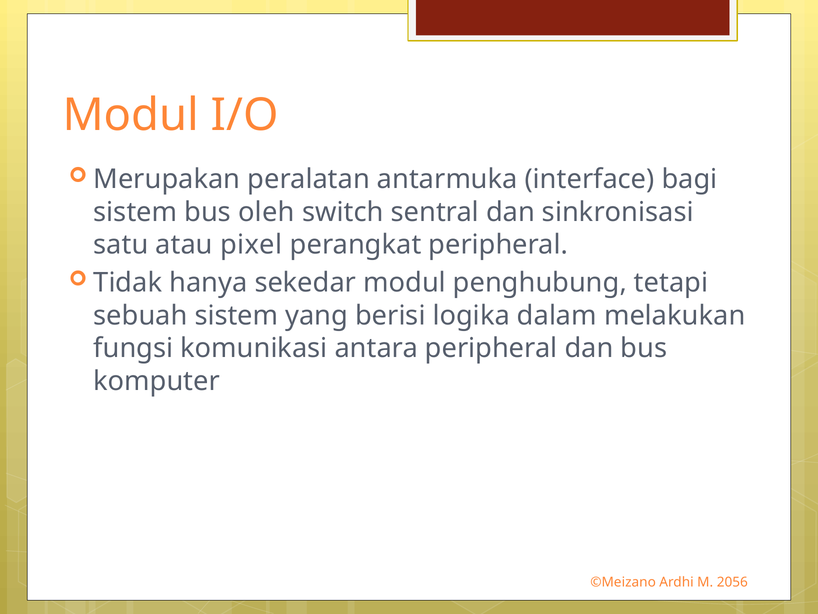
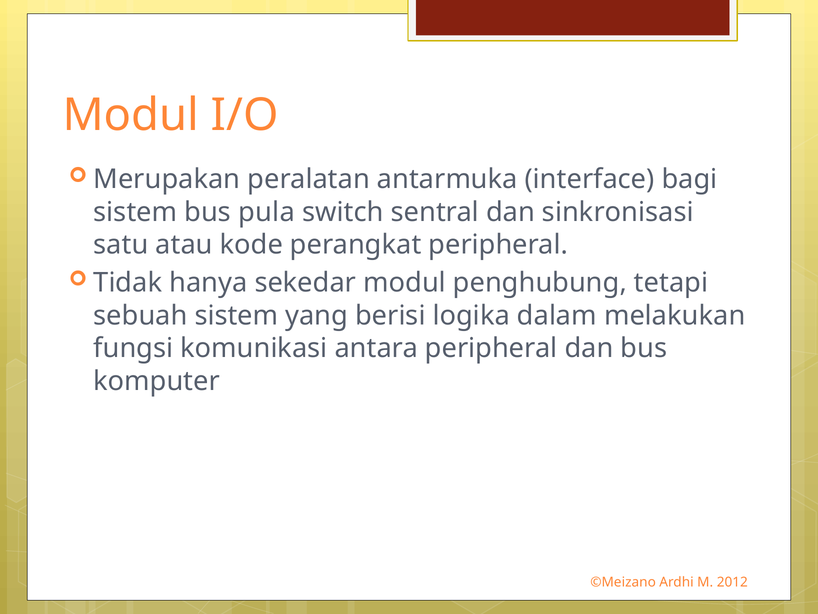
oleh: oleh -> pula (267, 212)
pixel: pixel -> kode (251, 245)
2056: 2056 -> 2012 (732, 582)
